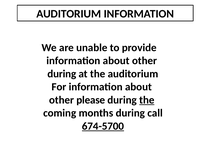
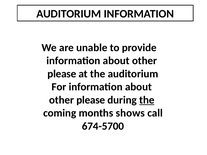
during: during -> please (62, 74)
months during: during -> shows (130, 113)
674-5700 underline: present -> none (103, 126)
